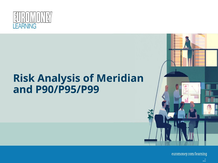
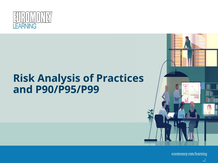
Meridian: Meridian -> Practices (120, 79)
